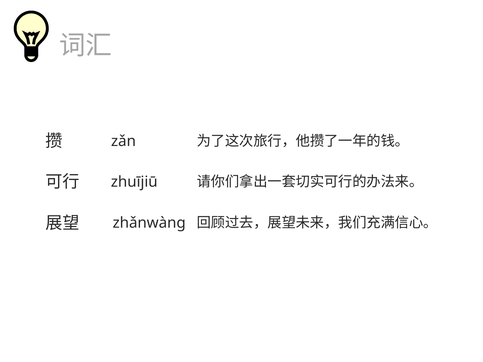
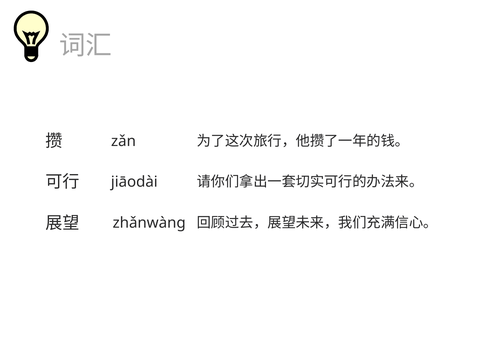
zhuījiū: zhuījiū -> jiāodài (134, 182)
